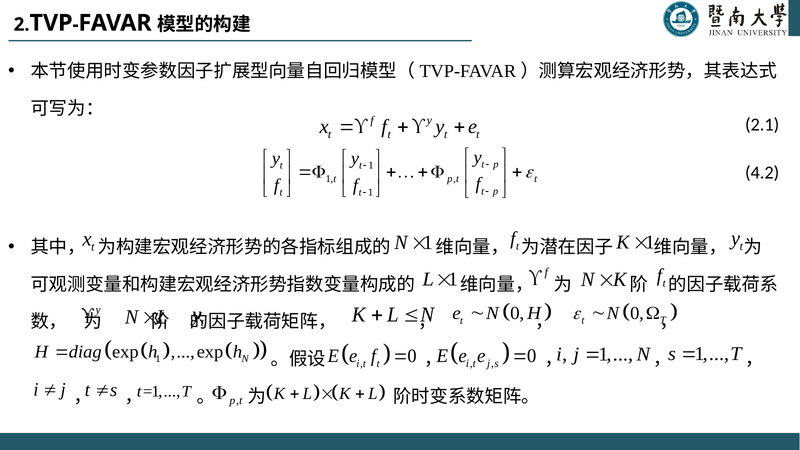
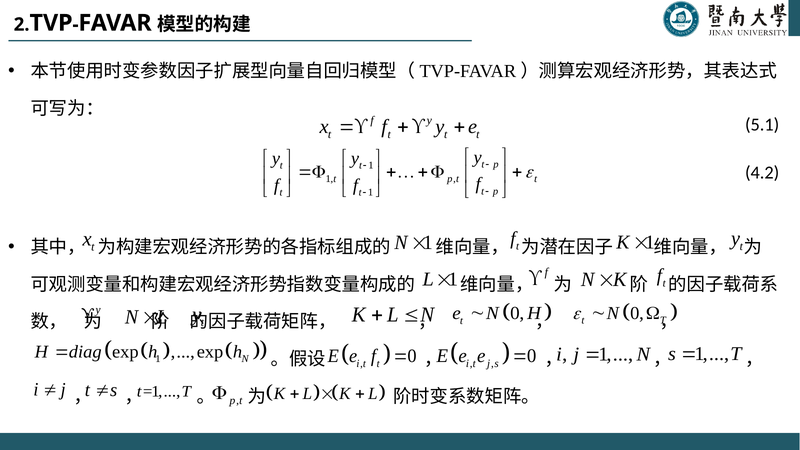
2.1: 2.1 -> 5.1 (762, 125)
